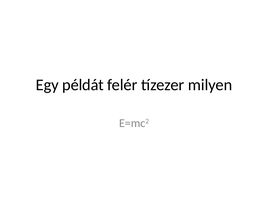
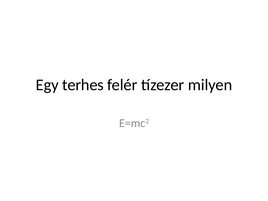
példát: példát -> terhes (83, 85)
